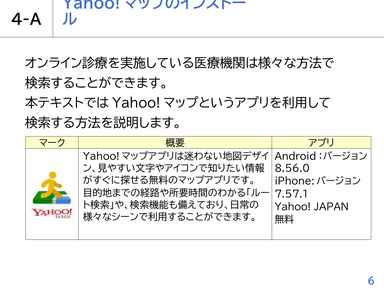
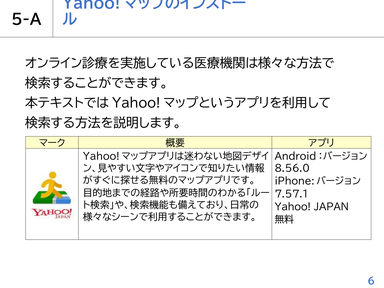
4-A: 4-A -> 5-A (26, 20)
